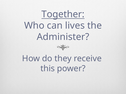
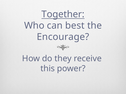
lives: lives -> best (75, 26)
Administer: Administer -> Encourage (63, 37)
